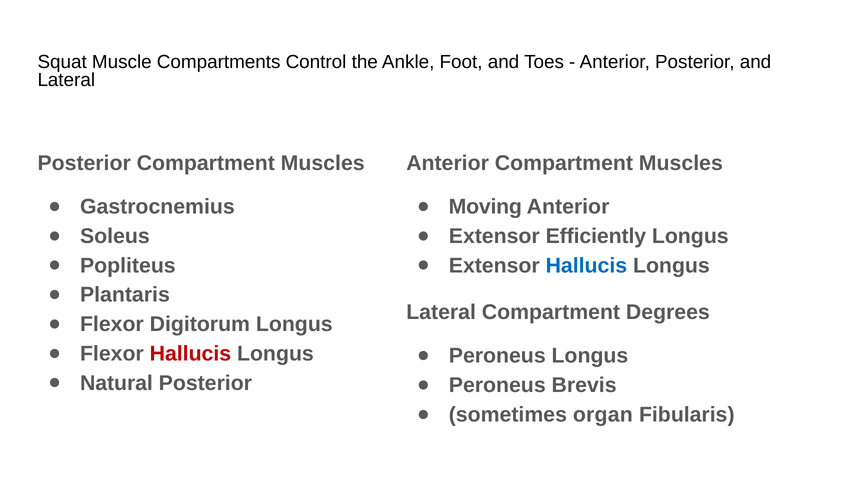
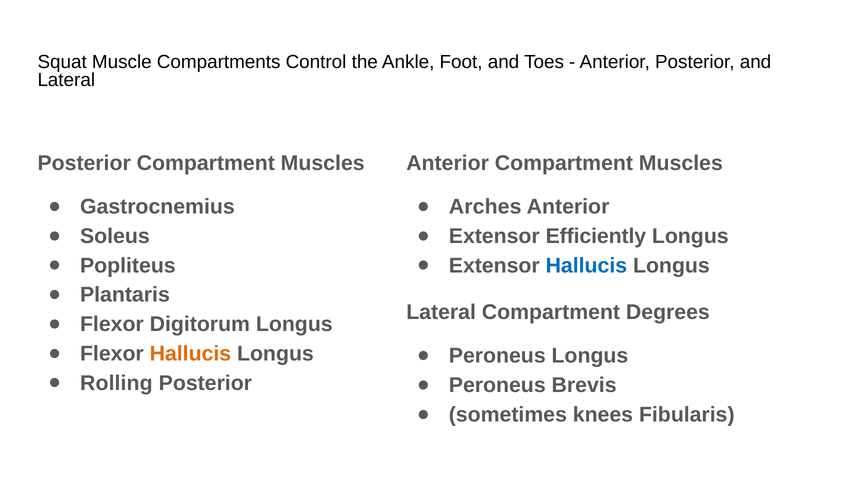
Moving: Moving -> Arches (485, 207)
Hallucis colour: red -> orange (190, 353)
Natural: Natural -> Rolling (116, 383)
organ: organ -> knees (603, 414)
